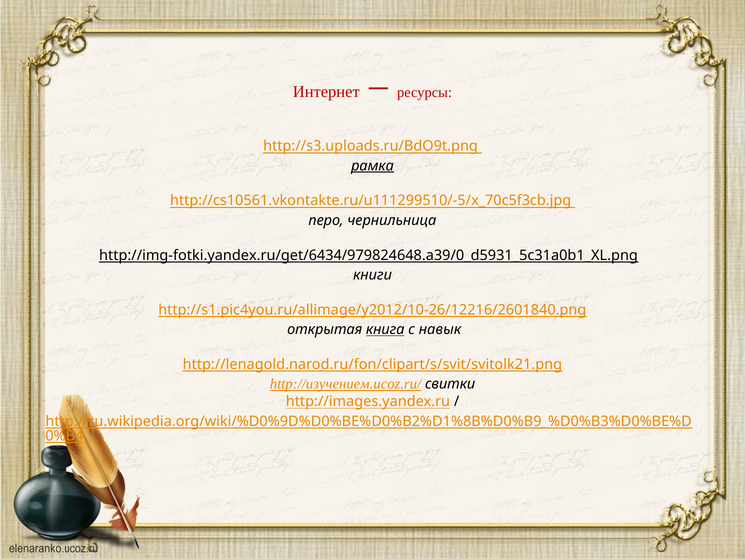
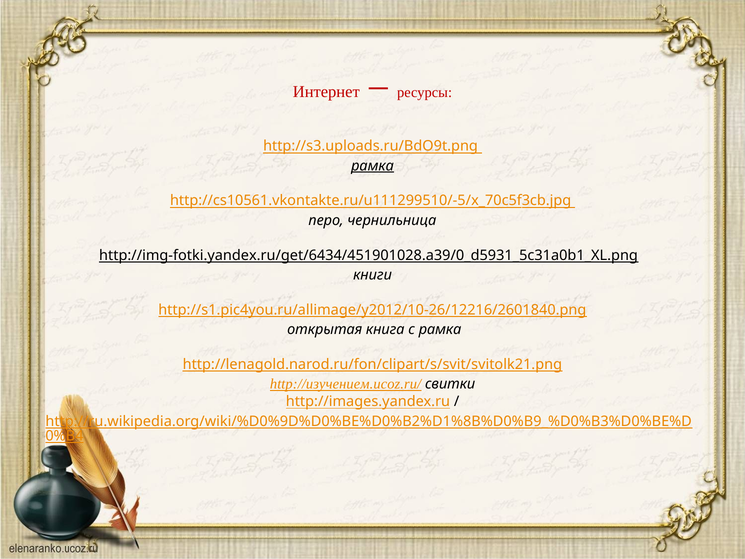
http://img-fotki.yandex.ru/get/6434/979824648.a39/0_d5931_5c31a0b1_XL.png: http://img-fotki.yandex.ru/get/6434/979824648.a39/0_d5931_5c31a0b1_XL.png -> http://img-fotki.yandex.ru/get/6434/451901028.a39/0_d5931_5c31a0b1_XL.png (369, 255)
книга underline: present -> none (385, 329)
с навык: навык -> рамка (440, 329)
